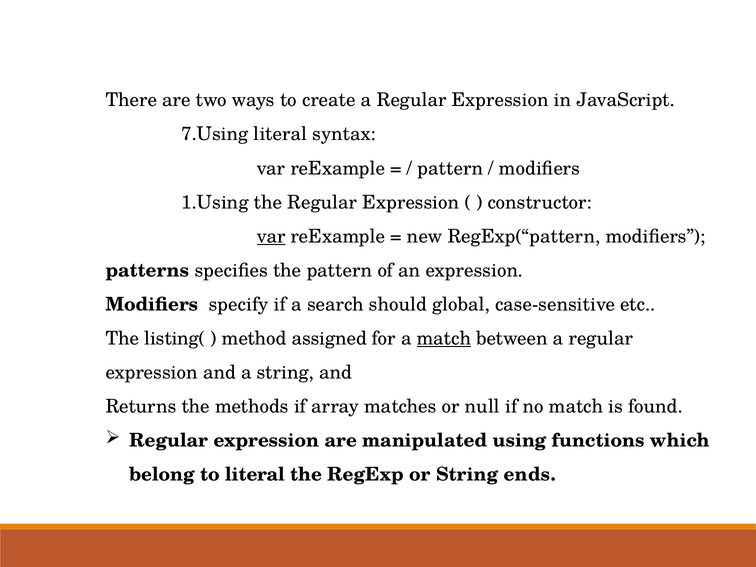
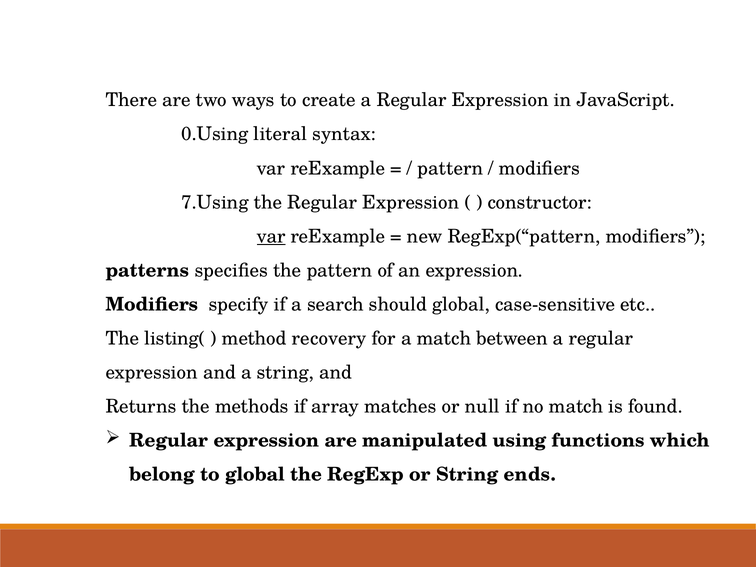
7.Using: 7.Using -> 0.Using (215, 134)
1.Using: 1.Using -> 7.Using (215, 202)
assigned: assigned -> recovery (329, 338)
match underline: present -> none (444, 338)
to literal: literal -> global (255, 474)
